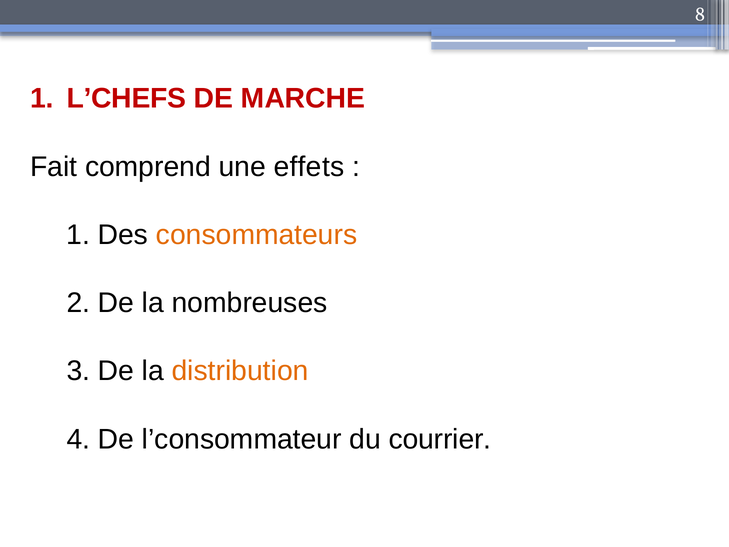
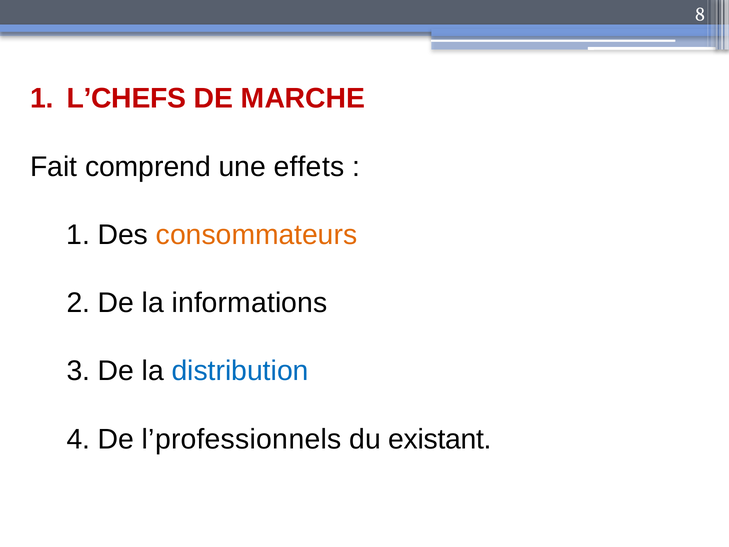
nombreuses: nombreuses -> informations (250, 303)
distribution colour: orange -> blue (240, 371)
l’consommateur: l’consommateur -> l’professionnels (242, 439)
courrier: courrier -> existant (440, 439)
